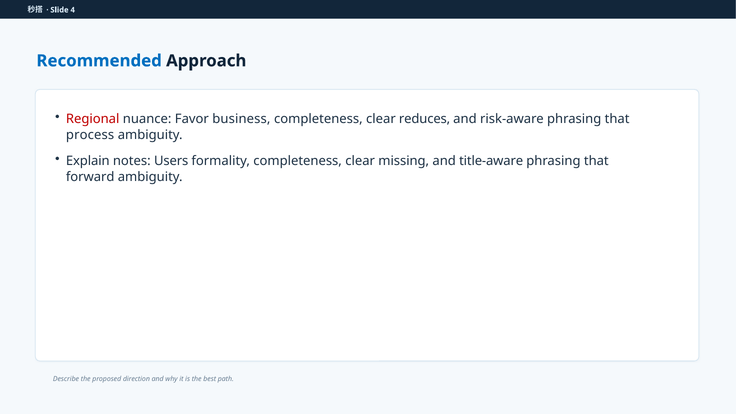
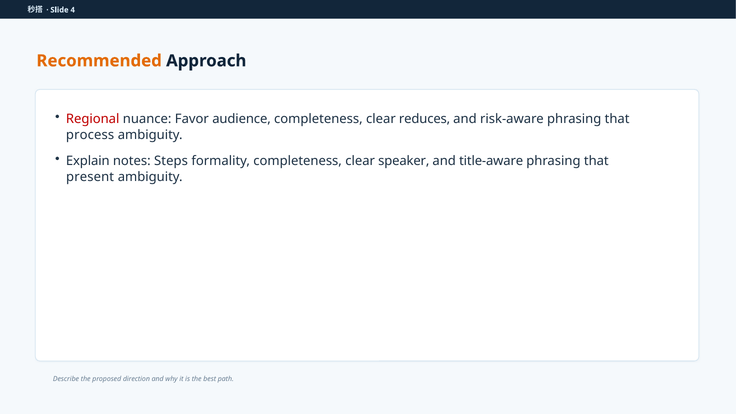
Recommended colour: blue -> orange (99, 61)
business: business -> audience (242, 119)
Users: Users -> Steps (171, 161)
missing: missing -> speaker (404, 161)
forward: forward -> present (90, 177)
